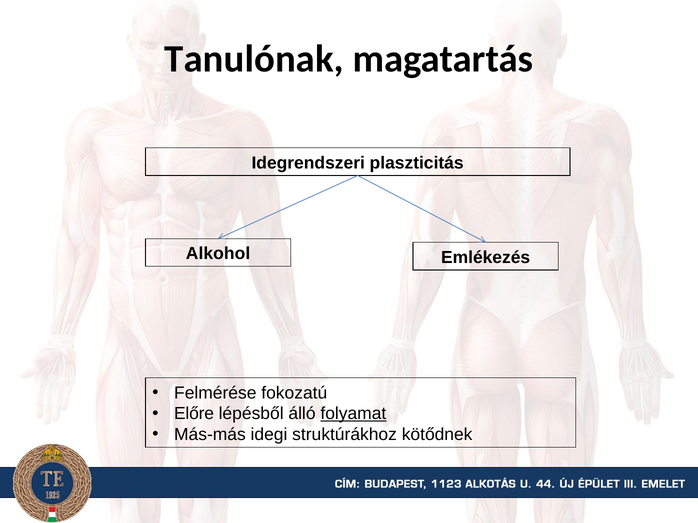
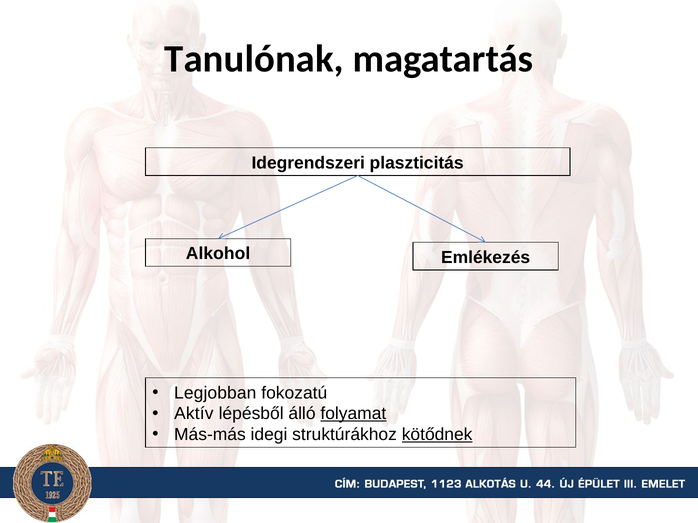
Felmérése: Felmérése -> Legjobban (215, 393)
Előre: Előre -> Aktív (194, 414)
kötődnek underline: none -> present (437, 435)
